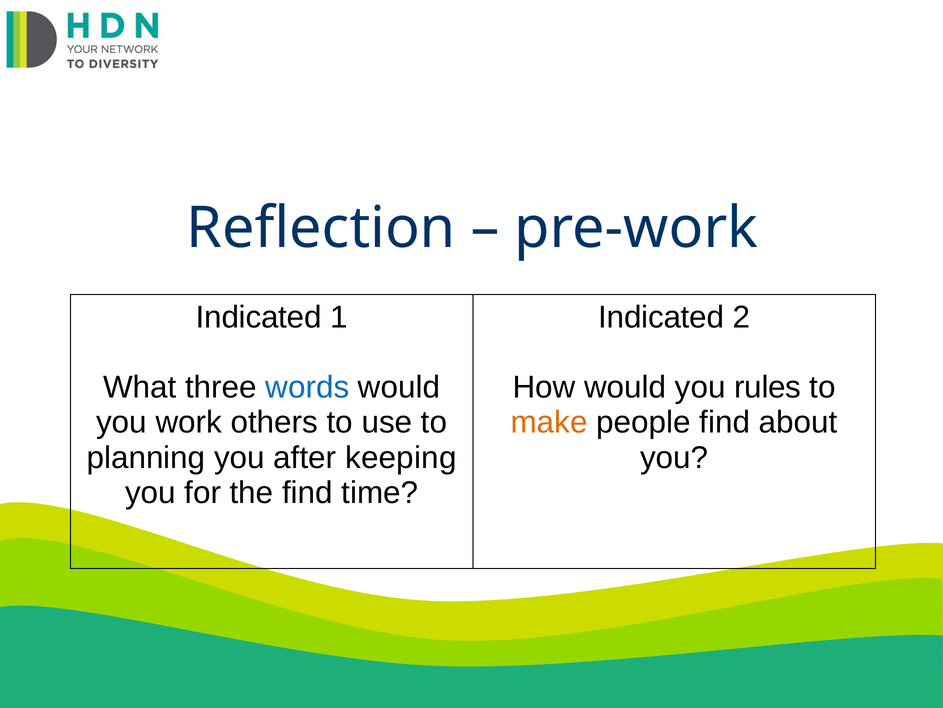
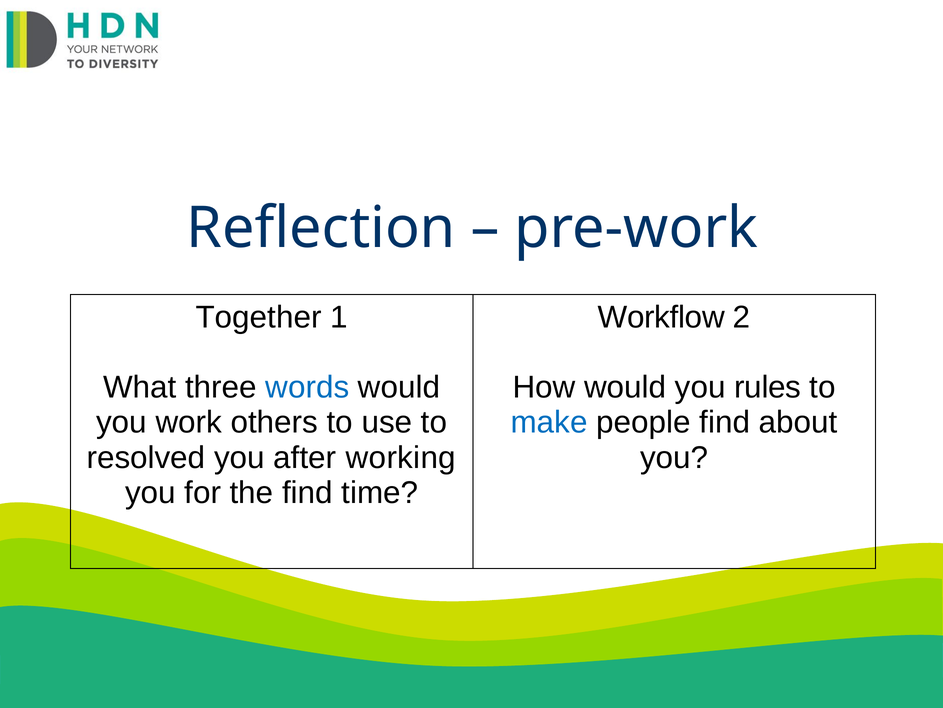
Indicated: Indicated -> Together (259, 317)
Indicated: Indicated -> Workflow (661, 317)
make colour: orange -> blue (549, 422)
planning: planning -> resolved (146, 457)
keeping: keeping -> working (401, 457)
